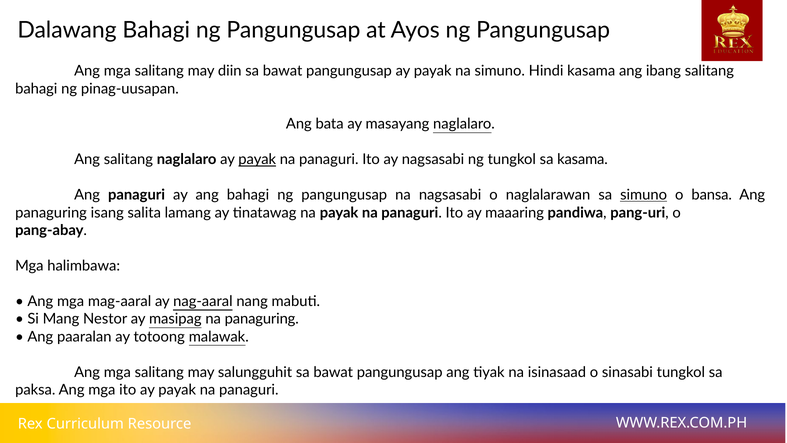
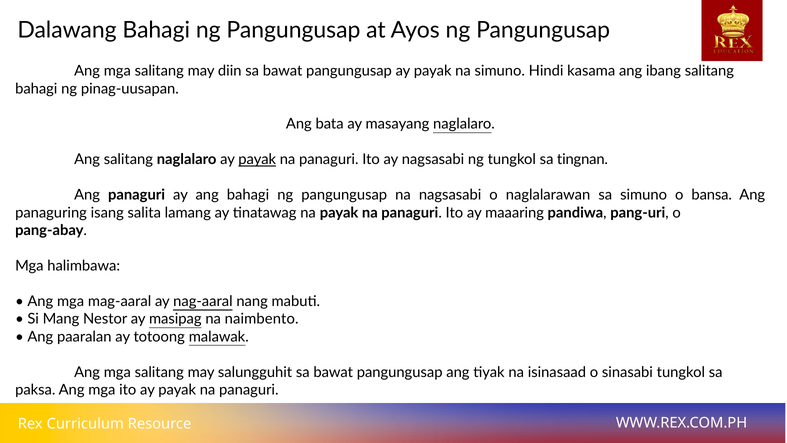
sa kasama: kasama -> tingnan (582, 159)
simuno underline: present -> none (644, 195)
na panaguring: panaguring -> naimbento (262, 319)
